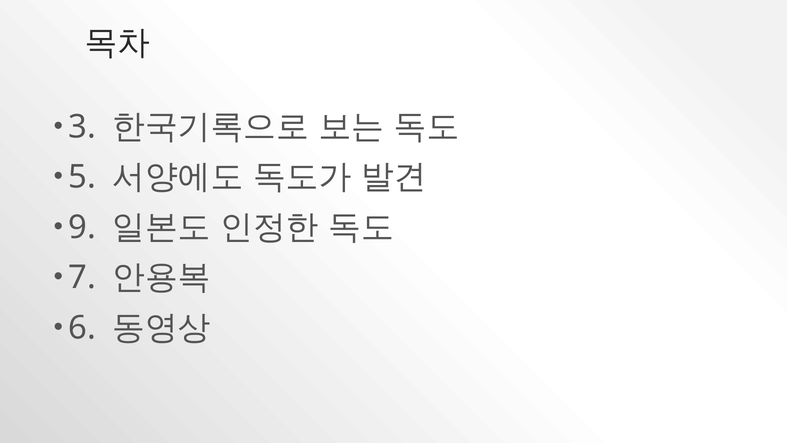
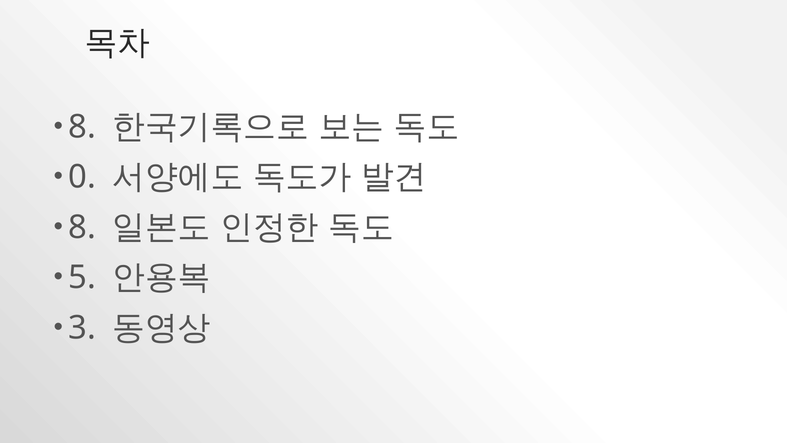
3: 3 -> 8 (82, 127)
5: 5 -> 0 (82, 177)
9: 9 -> 8 (82, 227)
7: 7 -> 5 (82, 277)
6: 6 -> 3 (82, 328)
